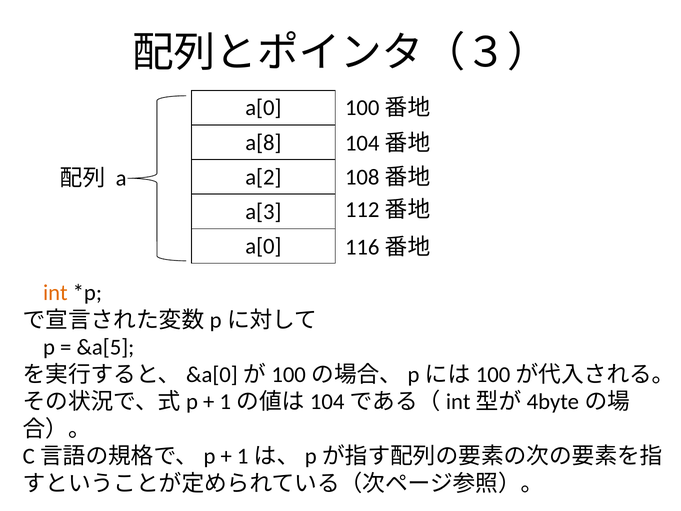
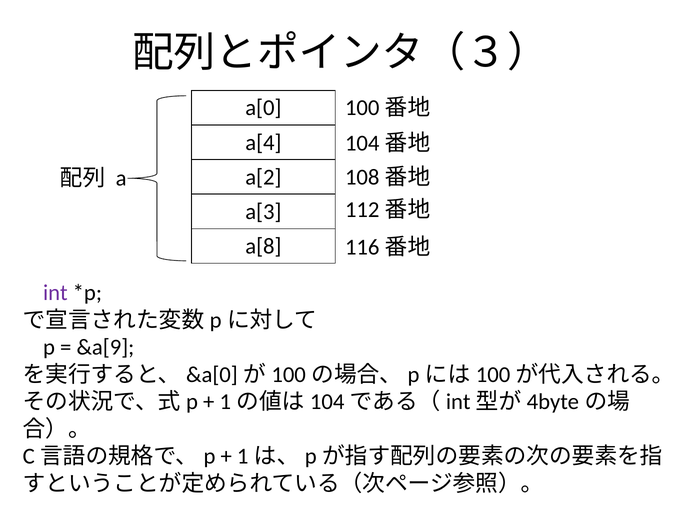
a[8: a[8 -> a[4 (263, 142)
a[0: a[0 -> a[8 (263, 246)
int colour: orange -> purple (55, 293)
&a[5: &a[5 -> &a[9 (105, 347)
